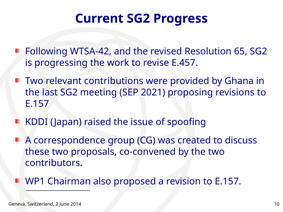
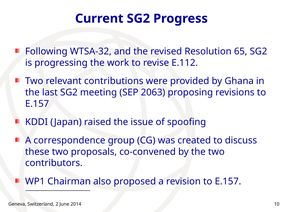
WTSA-42: WTSA-42 -> WTSA-32 (91, 51)
E.457: E.457 -> E.112 (185, 63)
2021: 2021 -> 2063 (153, 92)
